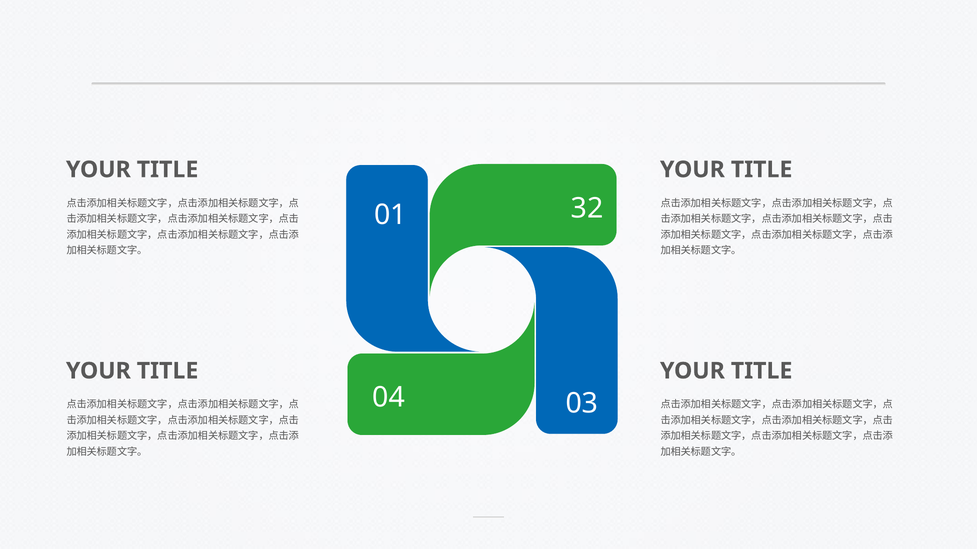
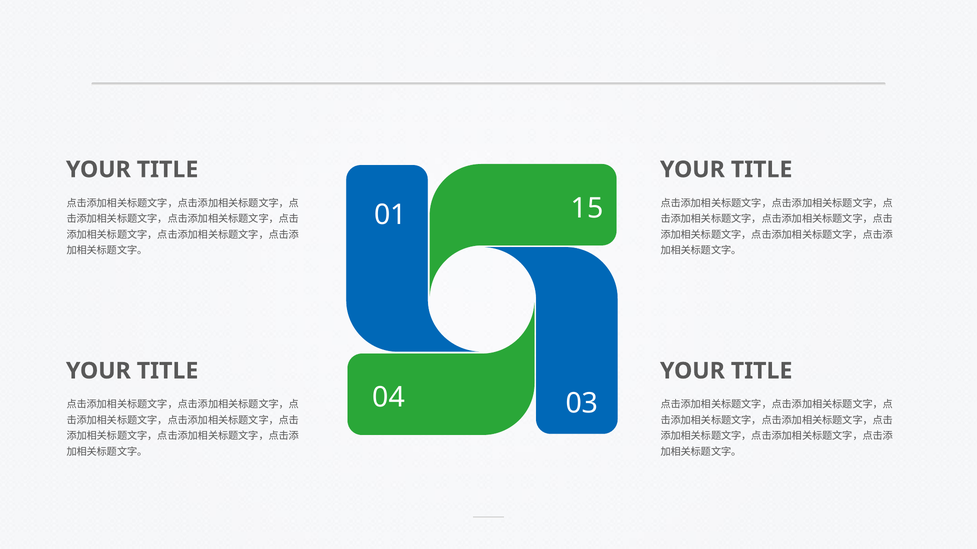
32: 32 -> 15 (587, 208)
